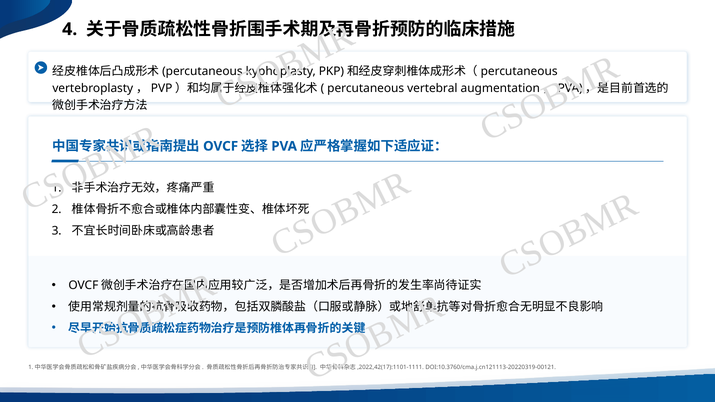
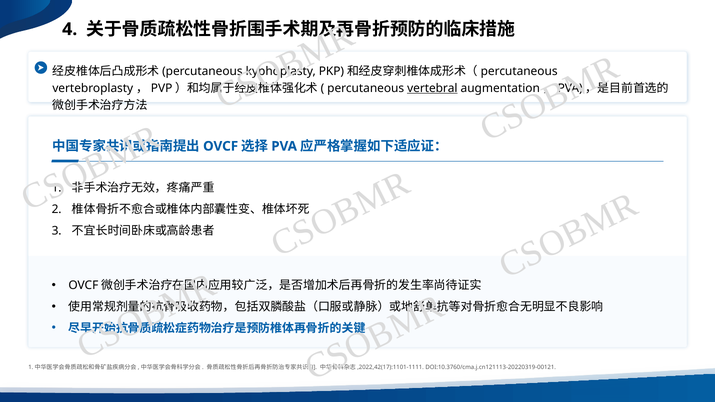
vertebral underline: none -> present (432, 88)
